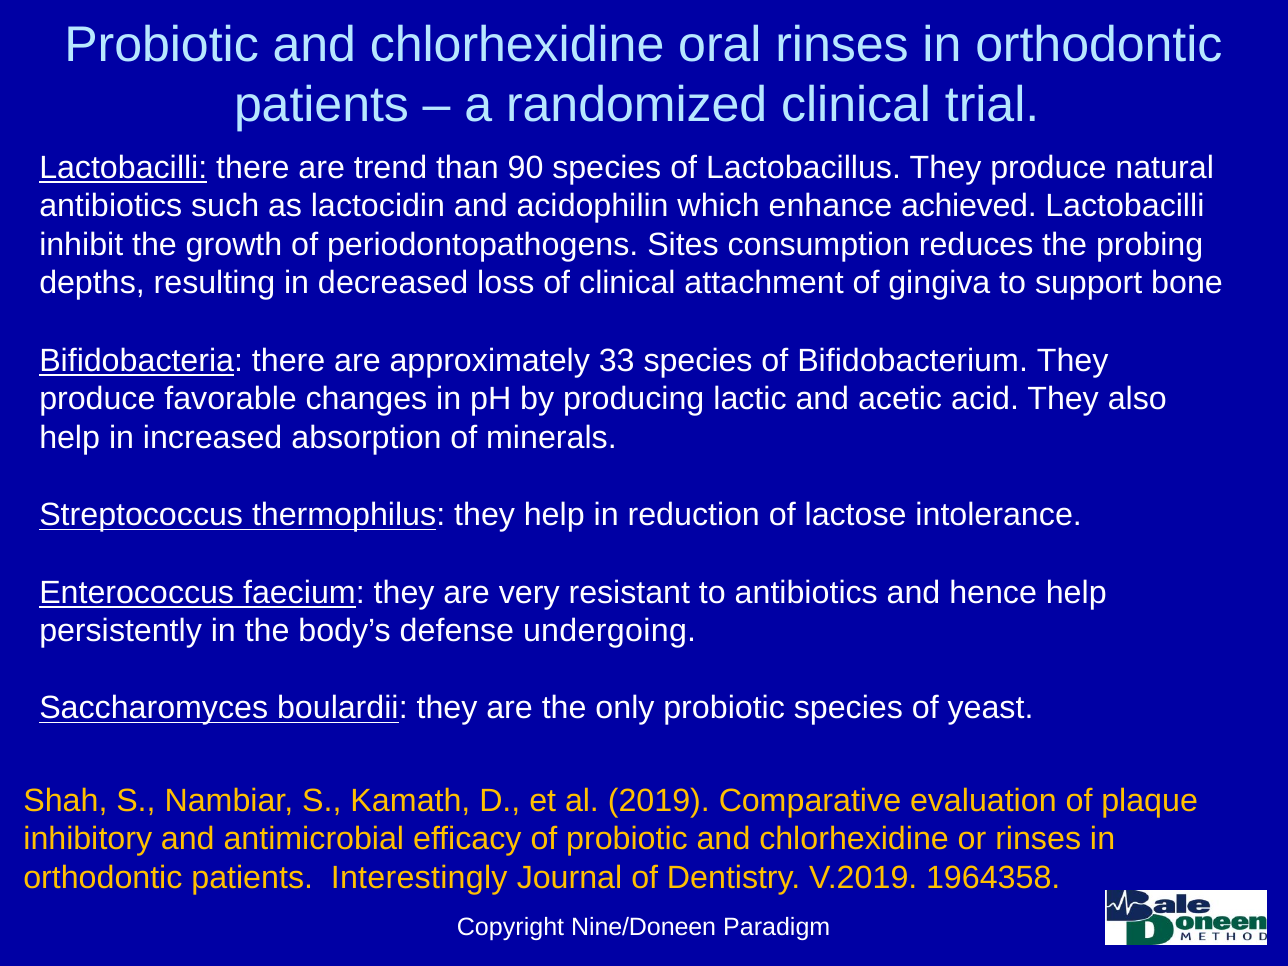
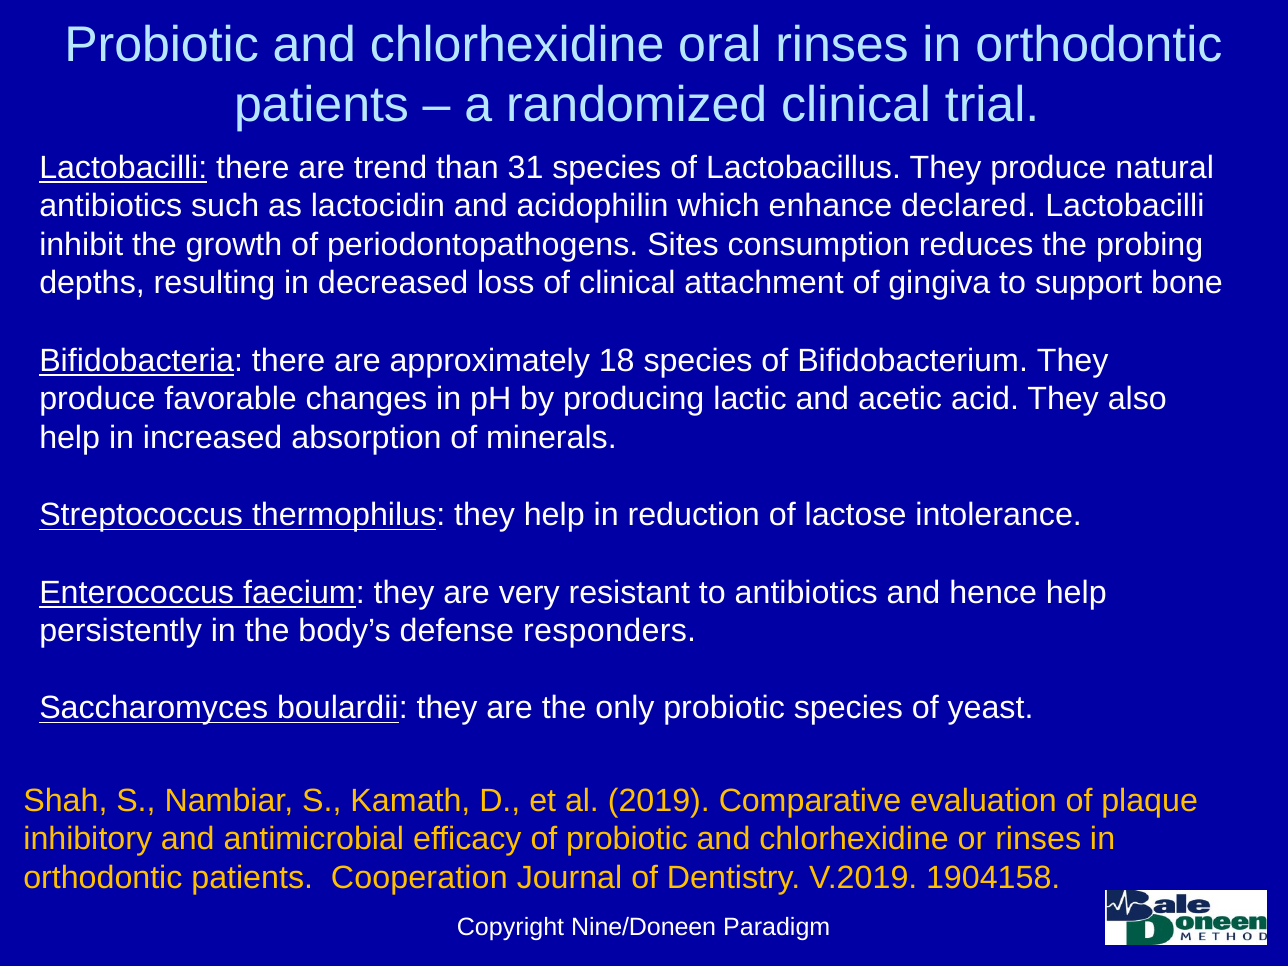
90: 90 -> 31 (525, 167)
achieved: achieved -> declared (969, 206)
33: 33 -> 18 (617, 361)
undergoing: undergoing -> responders (610, 631)
Interestingly: Interestingly -> Cooperation (419, 878)
1964358: 1964358 -> 1904158 (993, 878)
